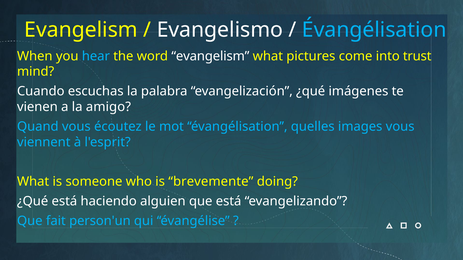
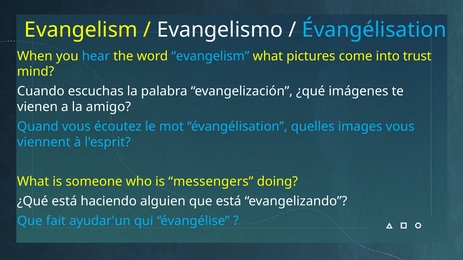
evangelism colour: white -> light blue (210, 56)
brevemente: brevemente -> messengers (211, 182)
person'un: person'un -> ayudar'un (100, 221)
